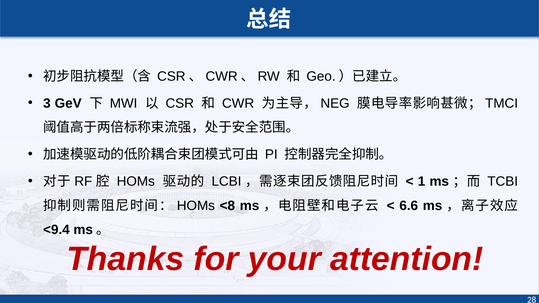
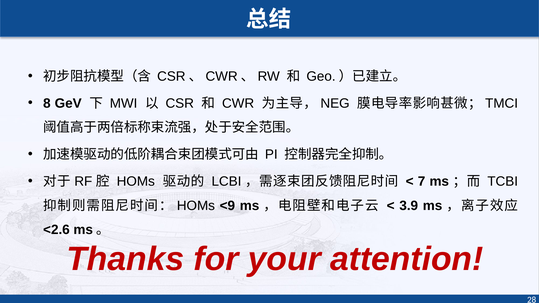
3: 3 -> 8 (47, 103)
1: 1 -> 7 (422, 181)
<8: <8 -> <9 (227, 206)
6.6: 6.6 -> 3.9 (409, 206)
<9.4: <9.4 -> <2.6 (56, 230)
